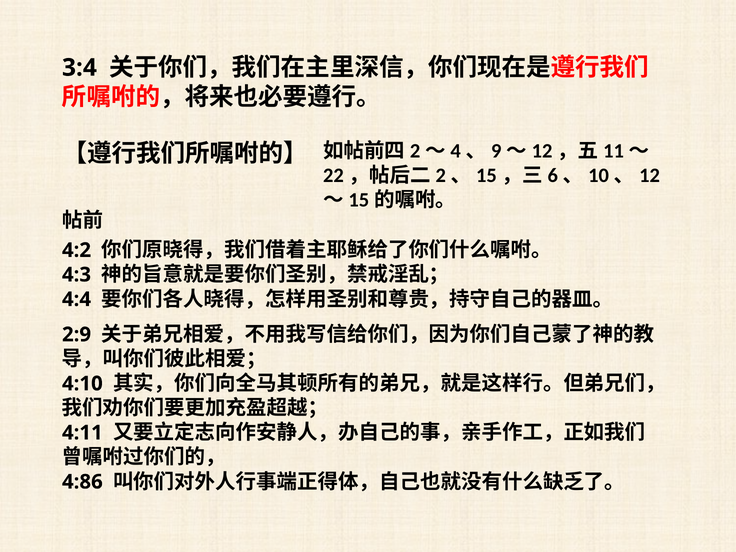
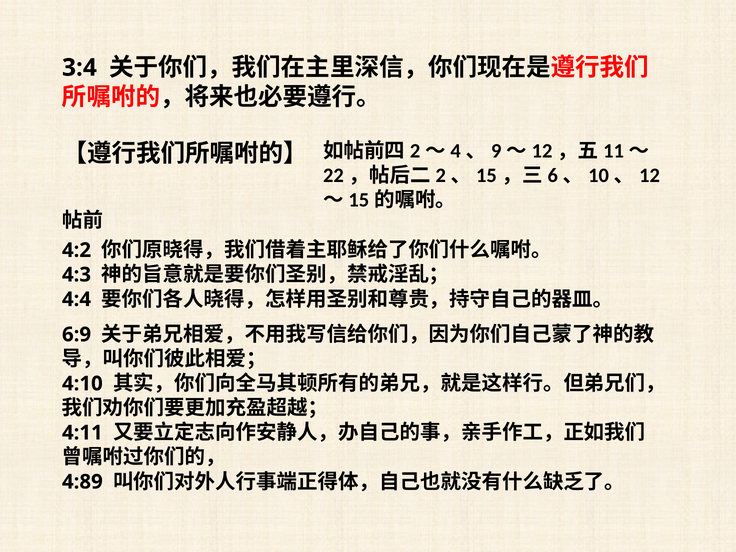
2:9: 2:9 -> 6:9 (77, 335)
4:86: 4:86 -> 4:89 (82, 482)
